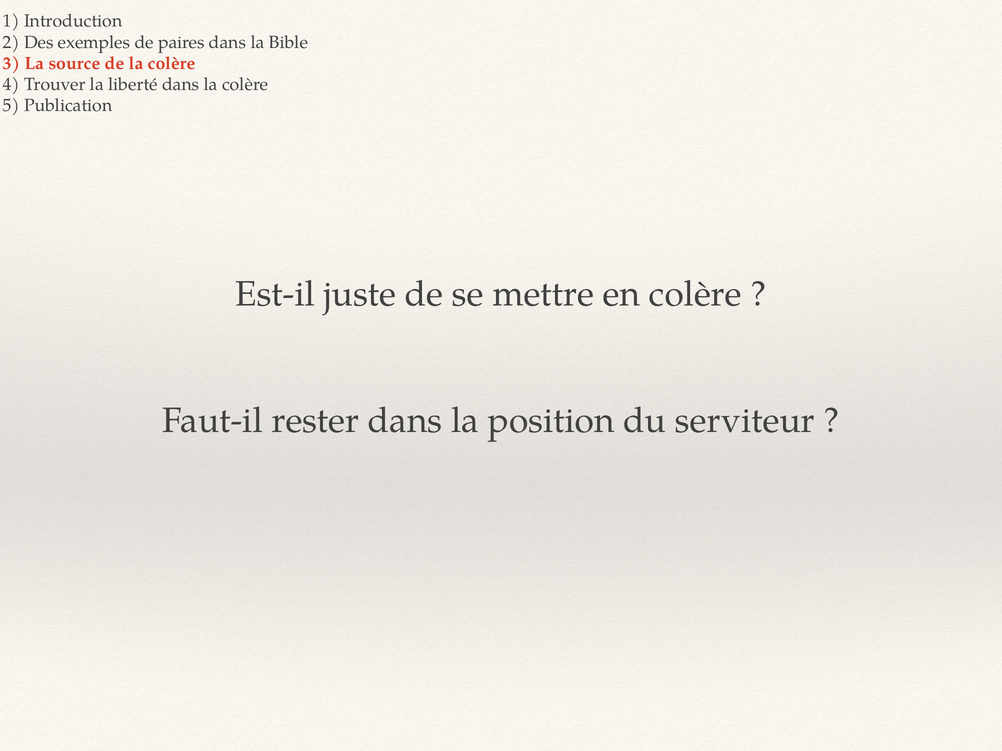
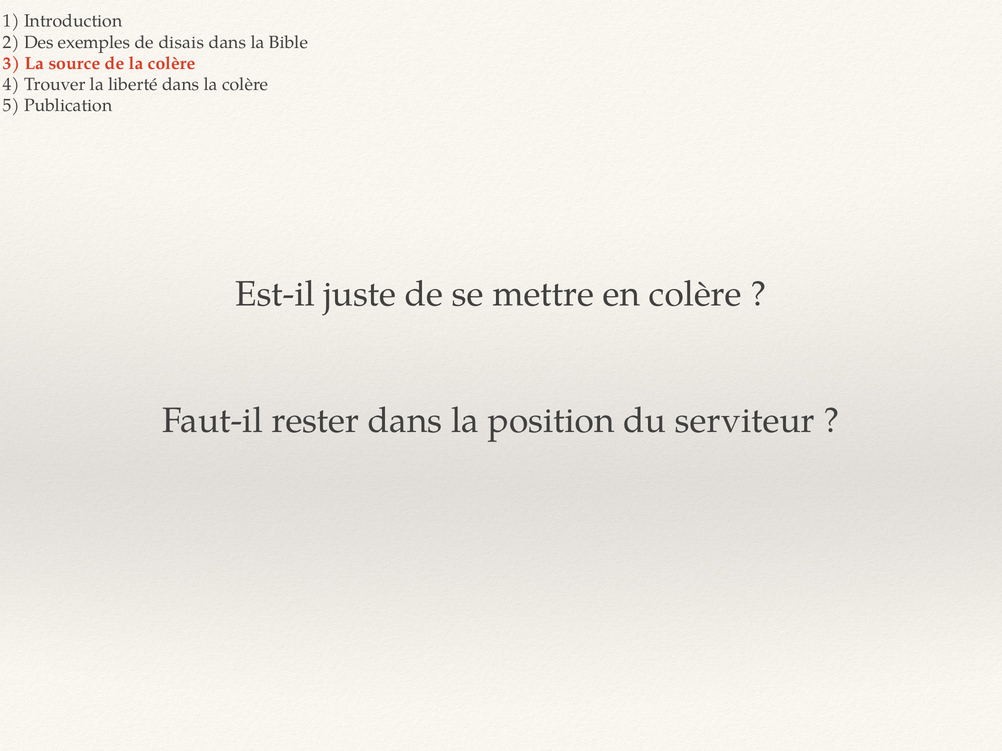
paires: paires -> disais (181, 42)
